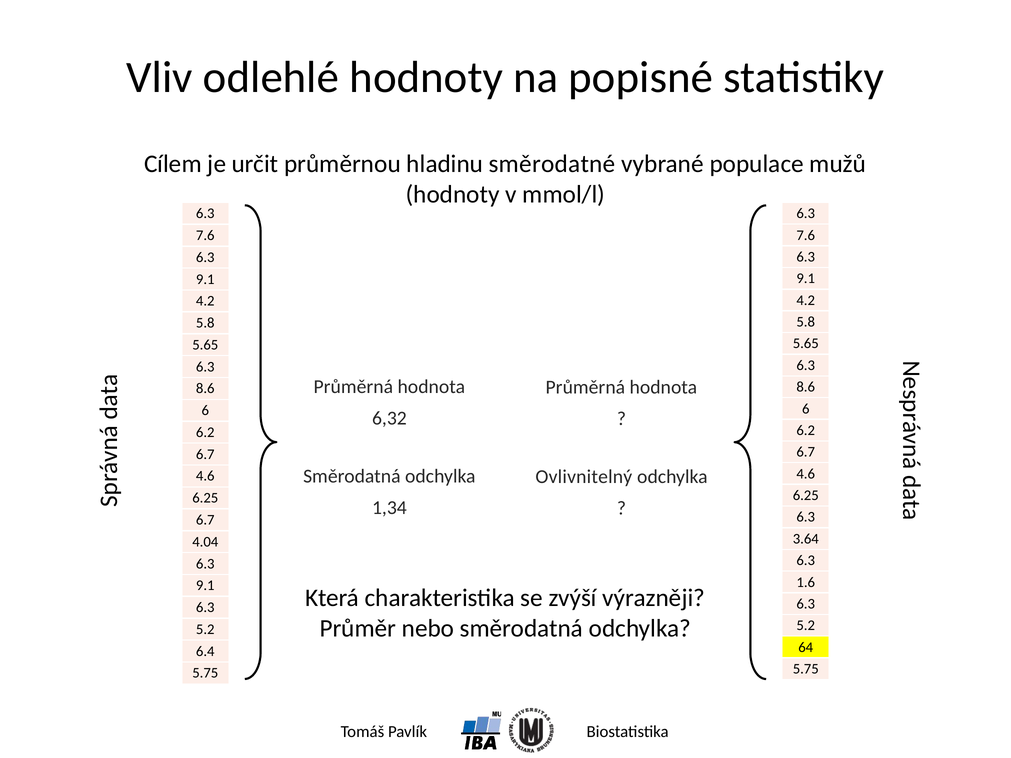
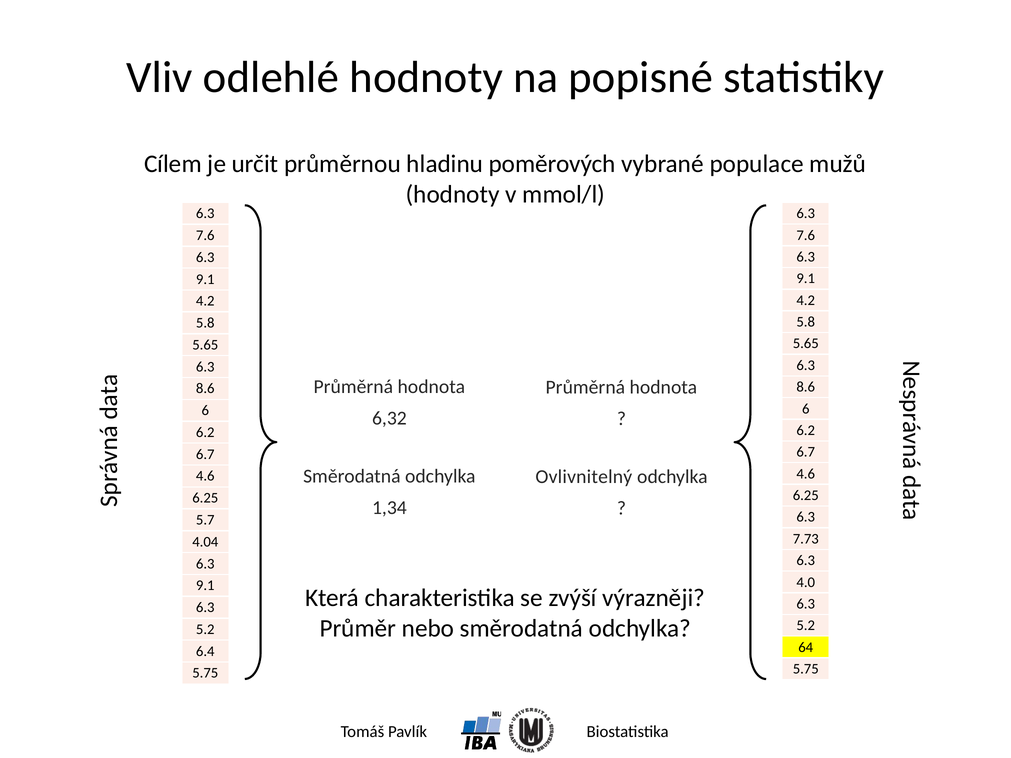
směrodatné: směrodatné -> poměrových (552, 164)
6.7: 6.7 -> 5.7 (205, 520)
3.64: 3.64 -> 7.73 (806, 539)
1.6: 1.6 -> 4.0 (806, 582)
